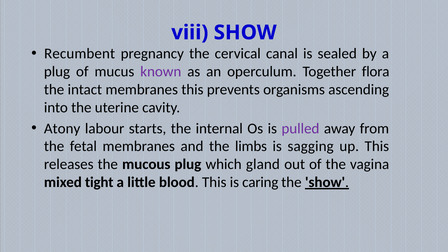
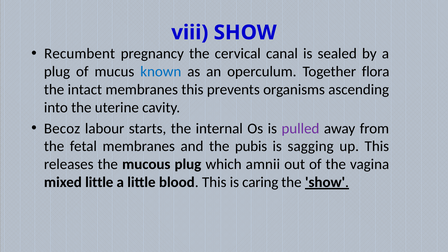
known colour: purple -> blue (161, 72)
Atony: Atony -> Becoz (62, 128)
limbs: limbs -> pubis (251, 146)
gland: gland -> amnii (263, 164)
mixed tight: tight -> little (99, 182)
